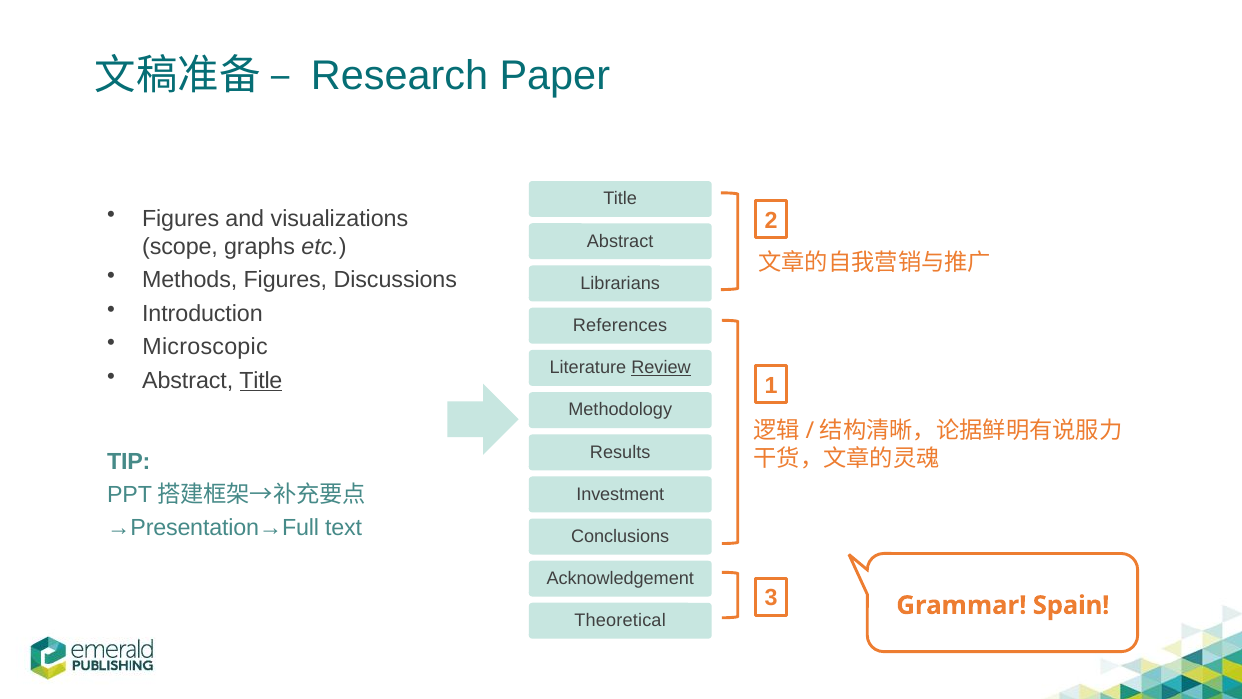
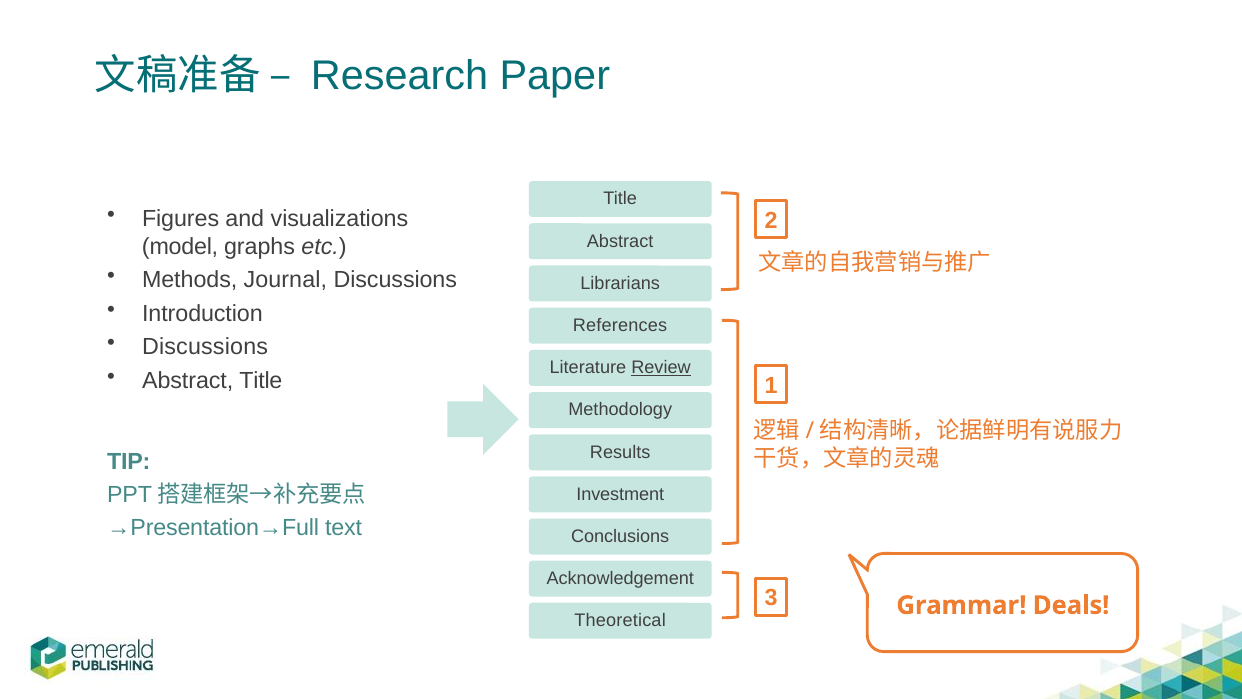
scope: scope -> model (180, 246)
Methods Figures: Figures -> Journal (285, 280)
Microscopic: Microscopic -> Discussions (205, 347)
Title underline: present -> none (261, 380)
Spain: Spain -> Deals (1071, 605)
